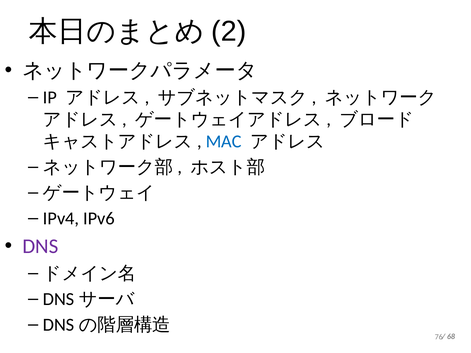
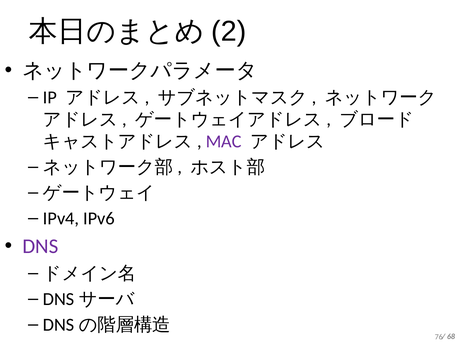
MAC colour: blue -> purple (224, 142)
